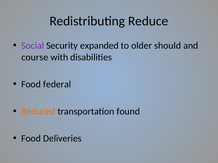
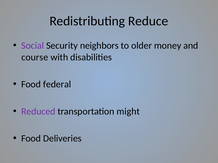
expanded: expanded -> neighbors (99, 46)
should: should -> money (168, 46)
Reduced colour: orange -> purple (38, 112)
found: found -> might (128, 112)
